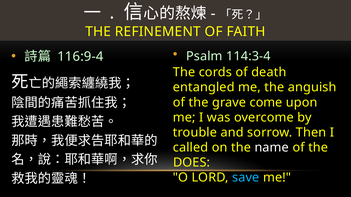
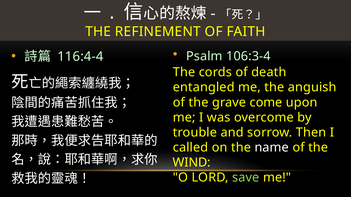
114:3-4: 114:3-4 -> 106:3-4 (248, 56)
116:9-4: 116:9-4 -> 116:4-4 (80, 57)
DOES: DOES -> WIND (192, 163)
save colour: light blue -> light green (246, 178)
